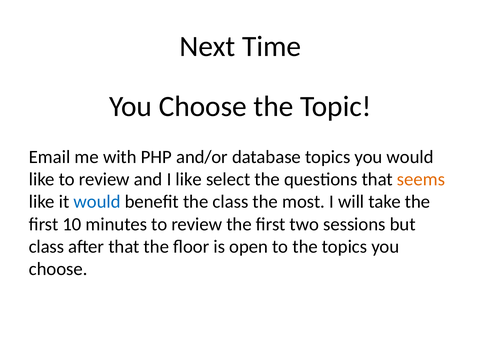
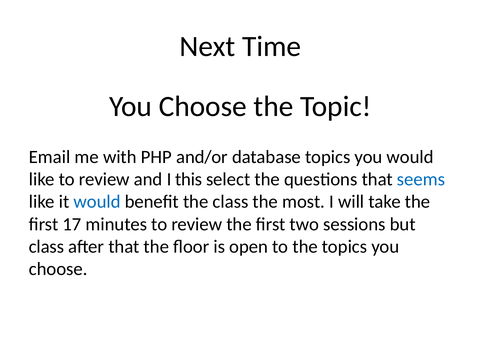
I like: like -> this (189, 179)
seems colour: orange -> blue (421, 179)
10: 10 -> 17 (72, 224)
